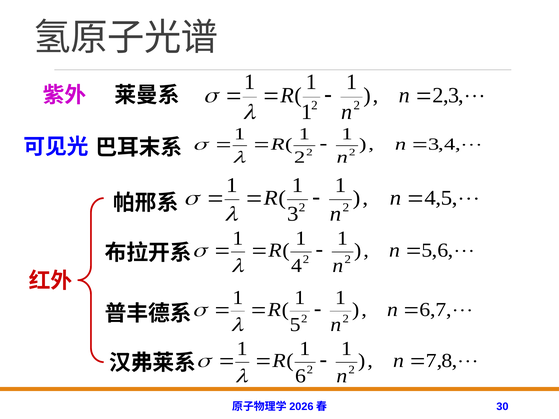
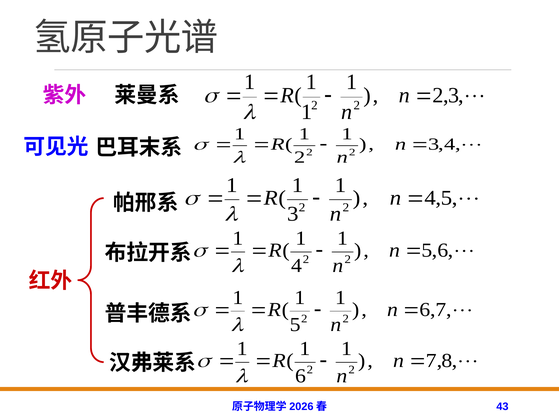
30: 30 -> 43 (502, 407)
